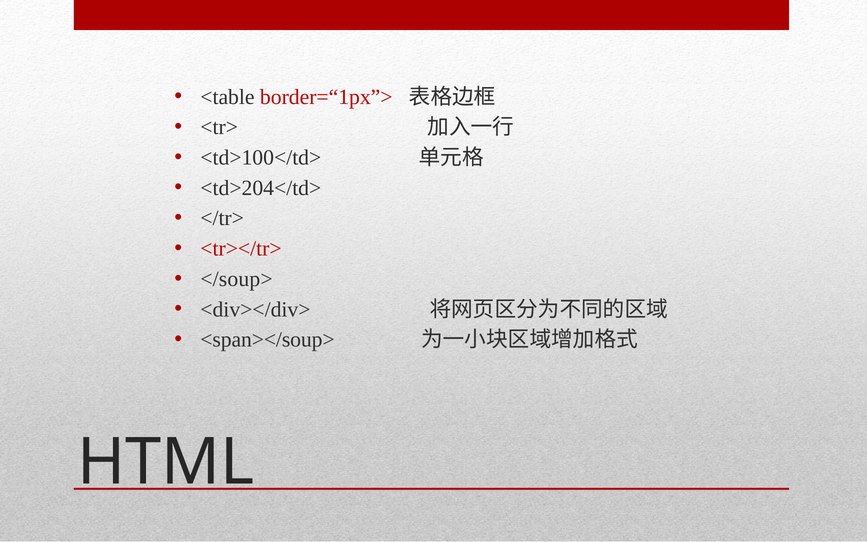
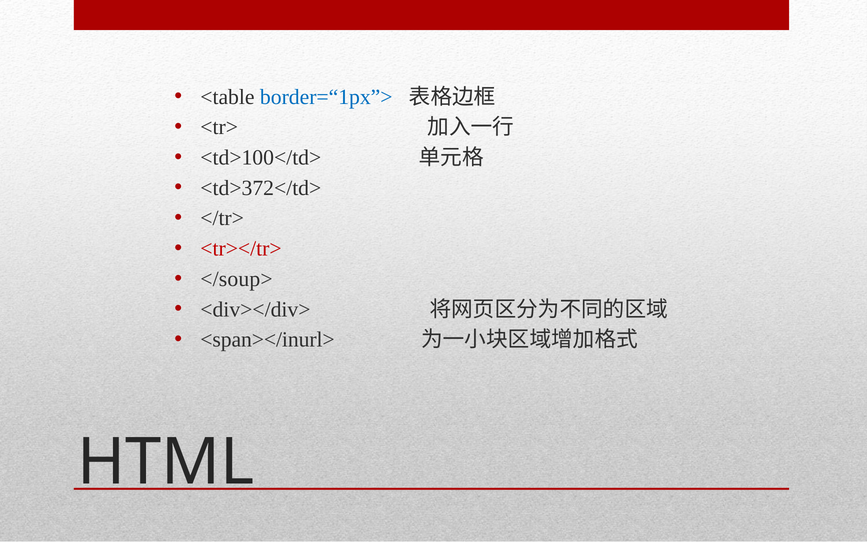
border=“1px”> colour: red -> blue (326, 97)
<td>204</td>: <td>204</td> -> <td>372</td> (261, 188)
<span></soup>: <span></soup> -> <span></inurl> (267, 340)
